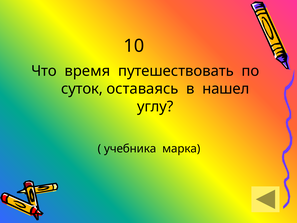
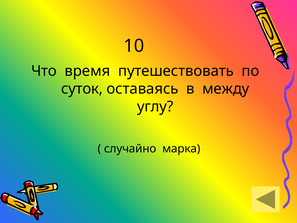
нашел: нашел -> между (226, 89)
учебника: учебника -> случайно (130, 149)
